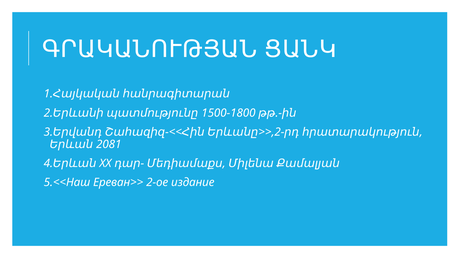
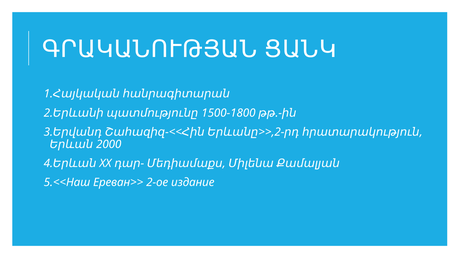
2081: 2081 -> 2000 (109, 144)
